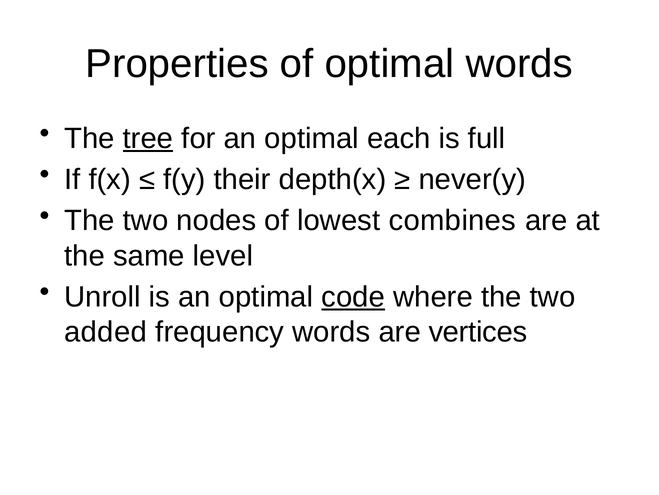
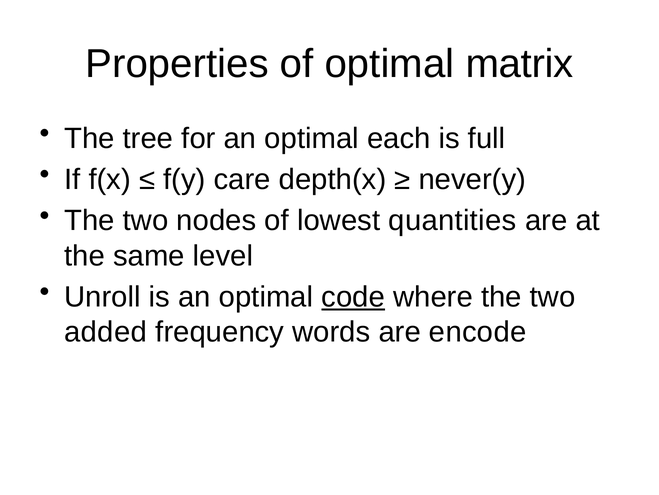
optimal words: words -> matrix (519, 64)
tree underline: present -> none (148, 138)
their: their -> care (242, 179)
combines: combines -> quantities (452, 220)
vertices: vertices -> encode (478, 332)
